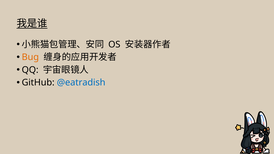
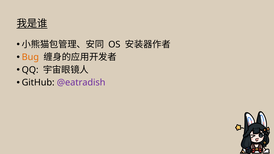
@eatradish colour: blue -> purple (81, 83)
